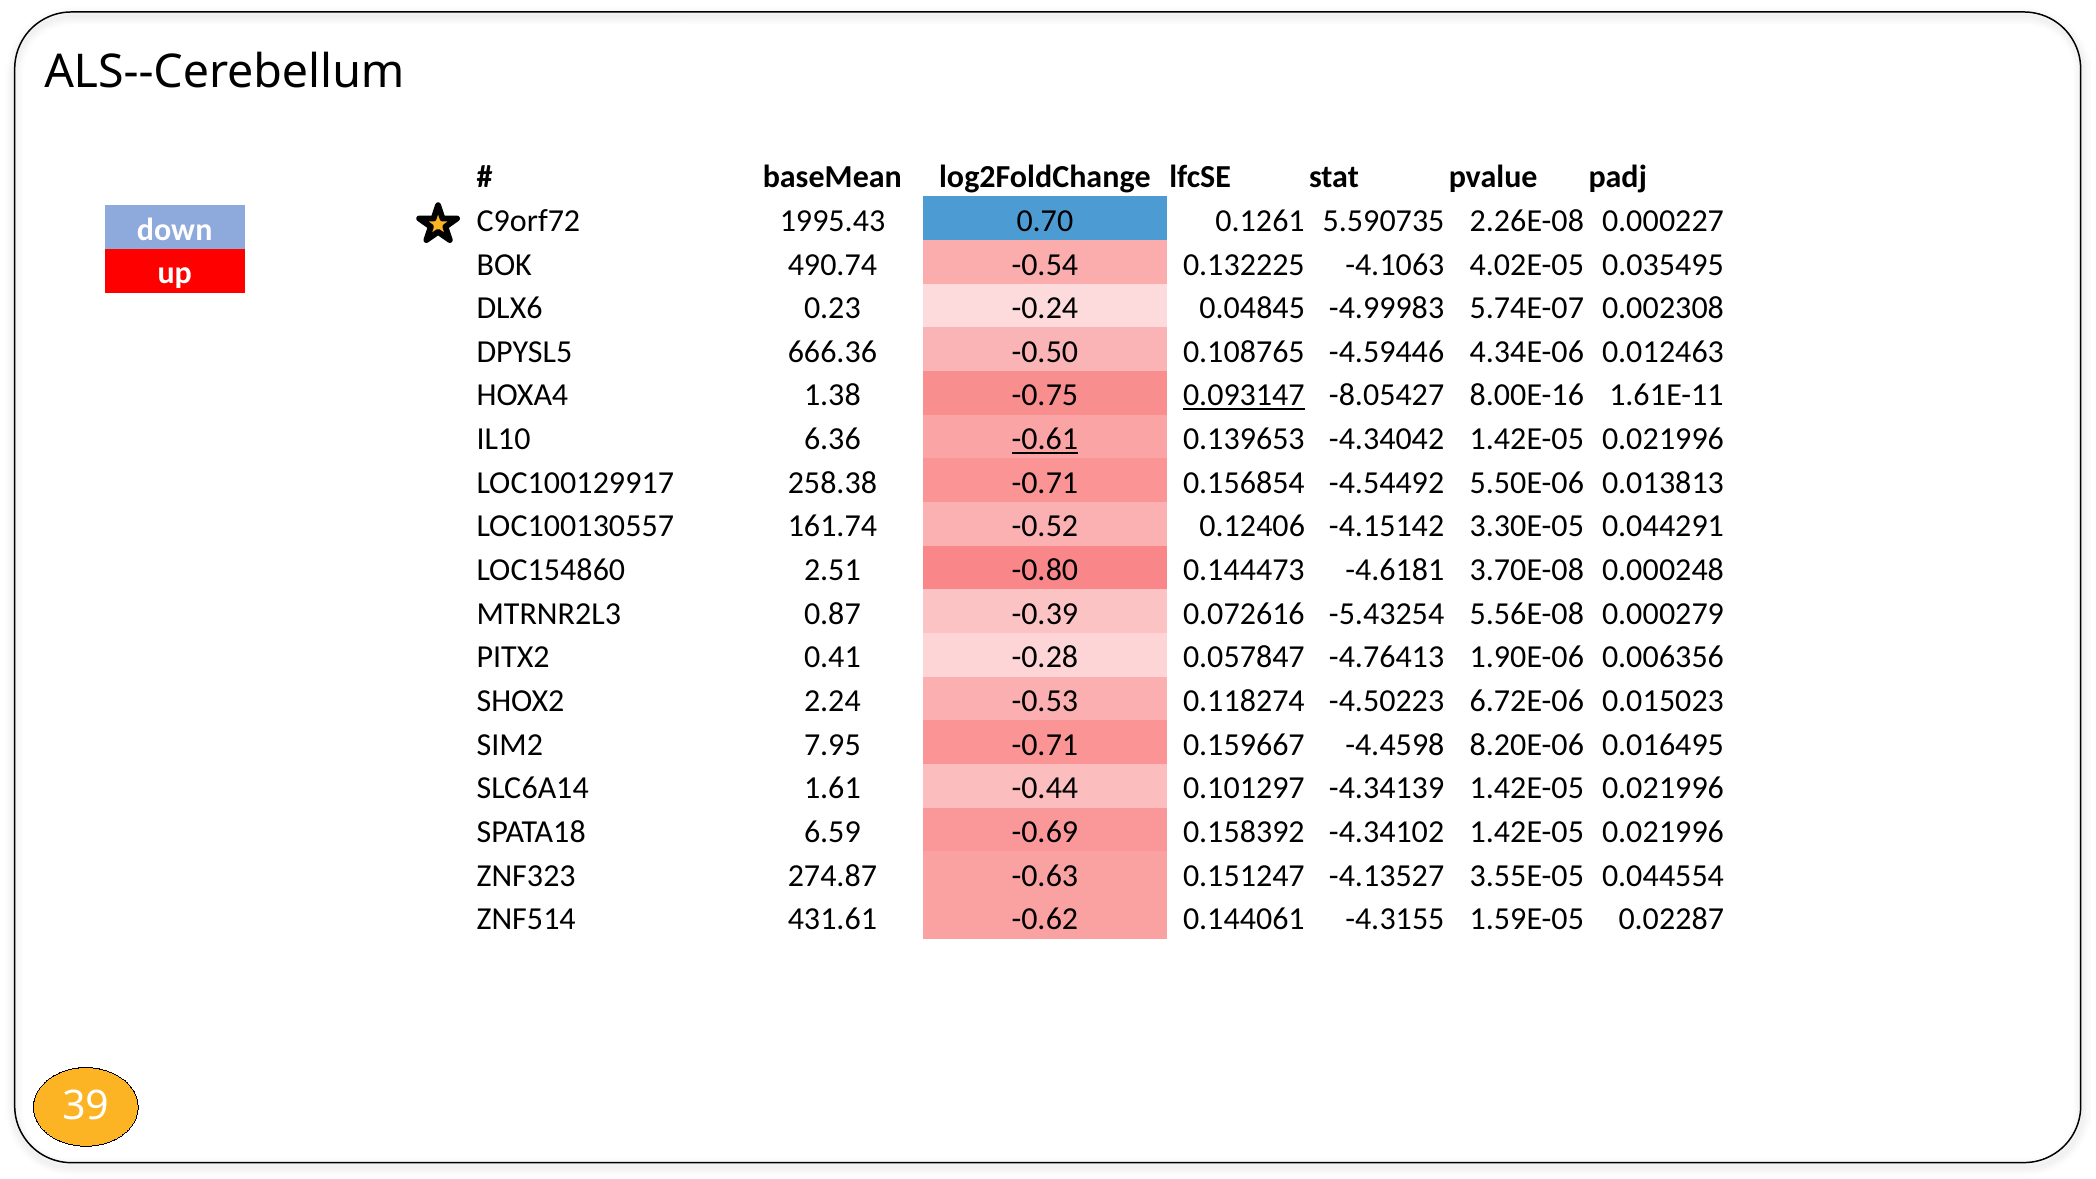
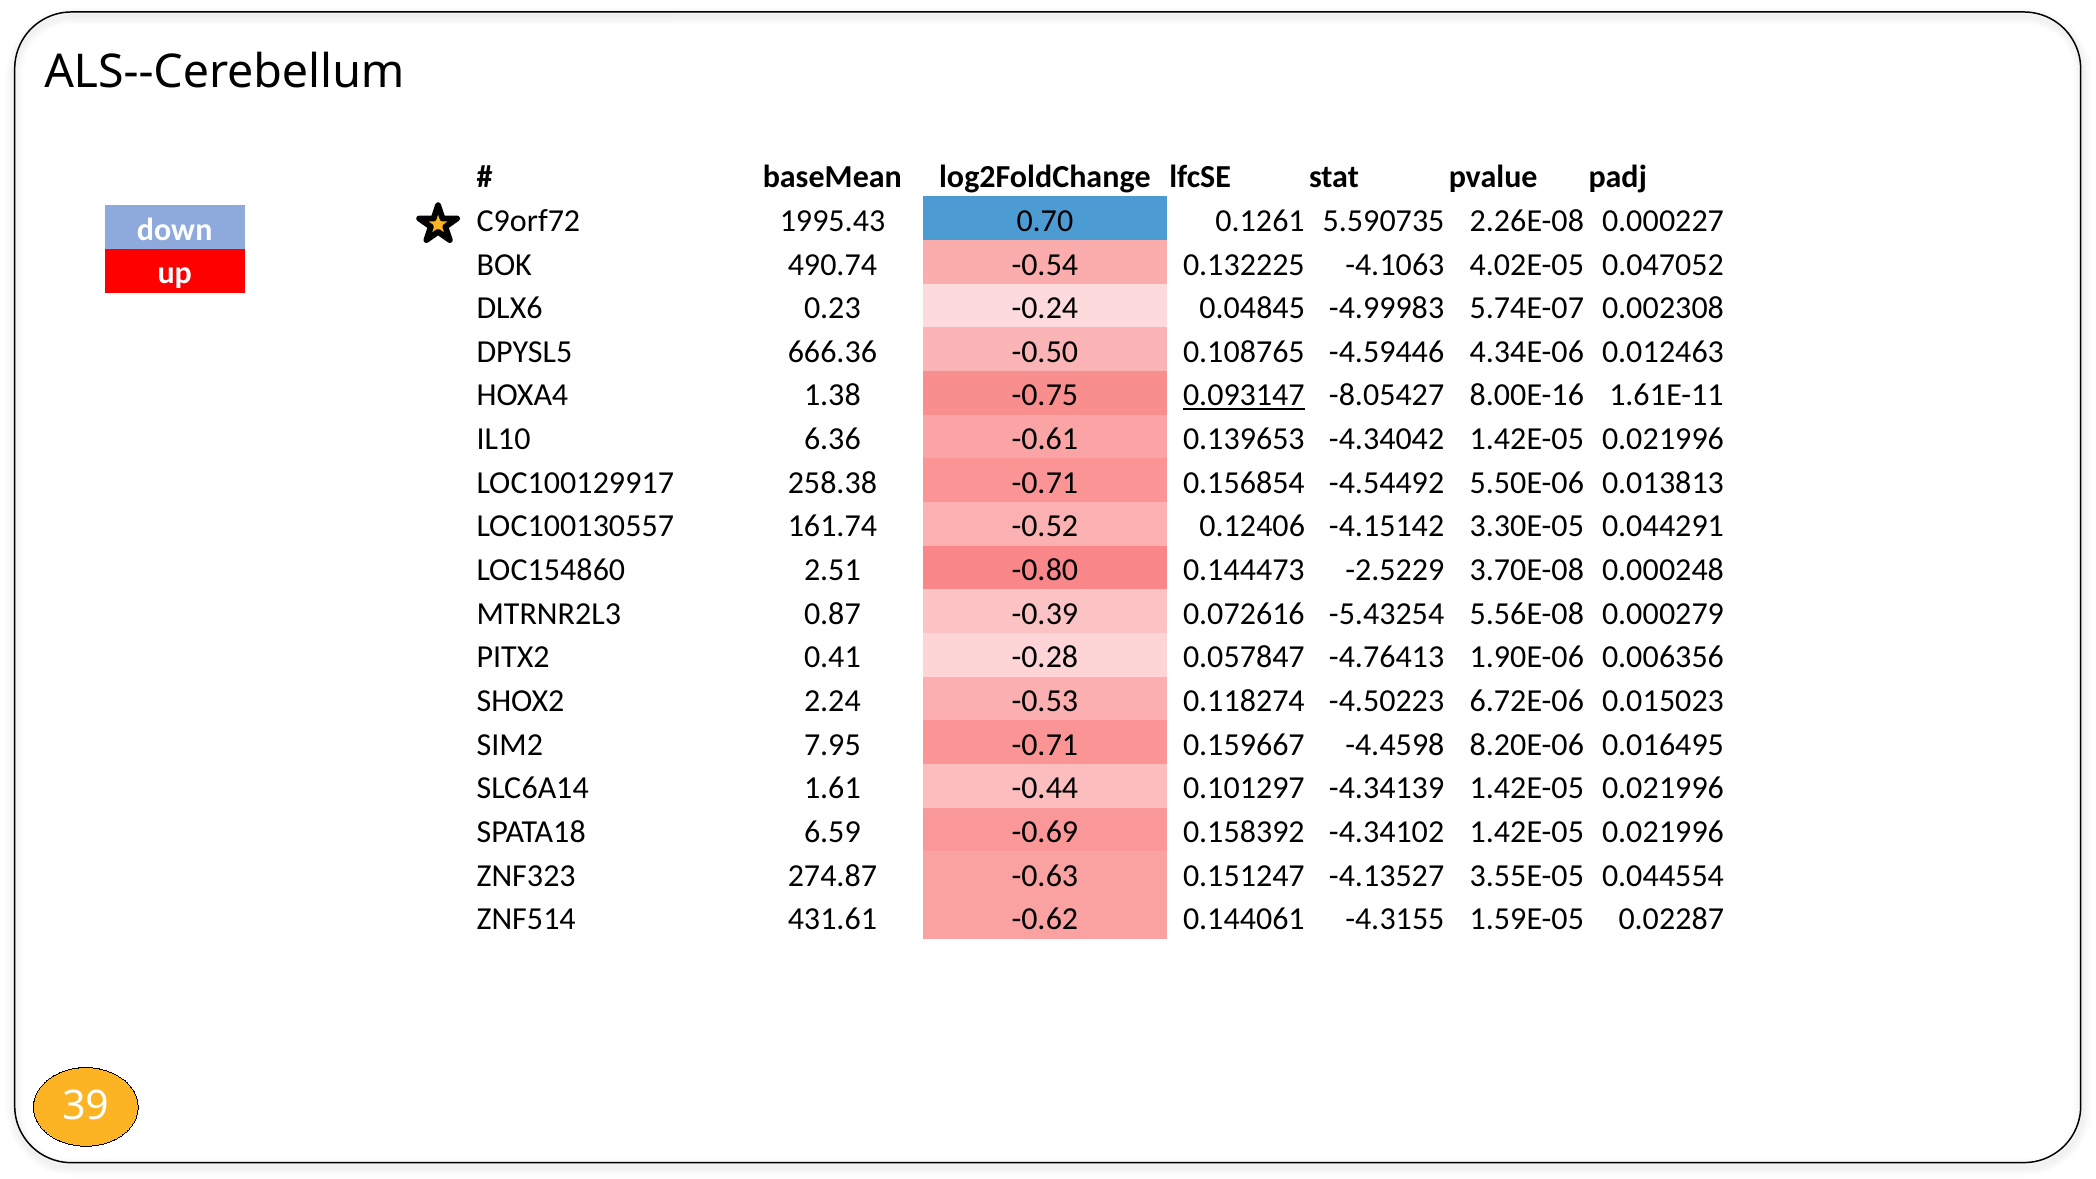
0.035495: 0.035495 -> 0.047052 (1663, 264)
-0.61 underline: present -> none (1045, 439)
-4.6181: -4.6181 -> -2.5229 (1395, 570)
